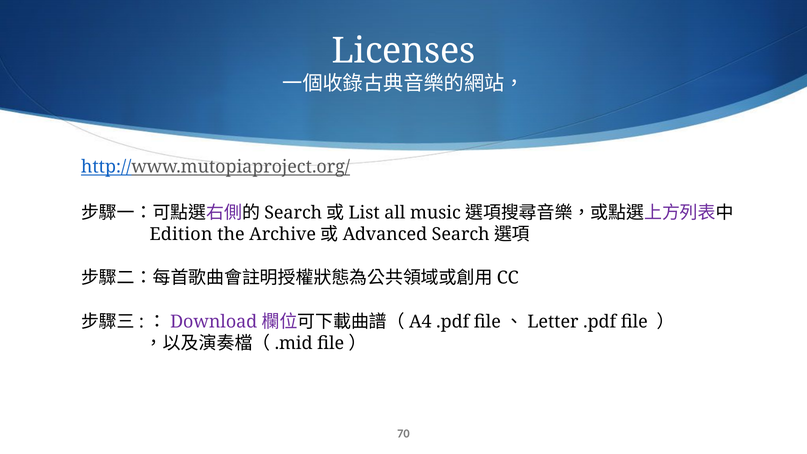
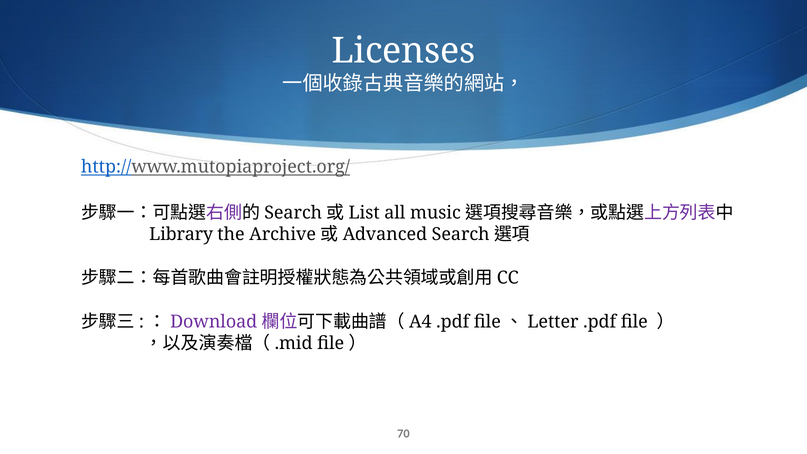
Edition: Edition -> Library (181, 234)
